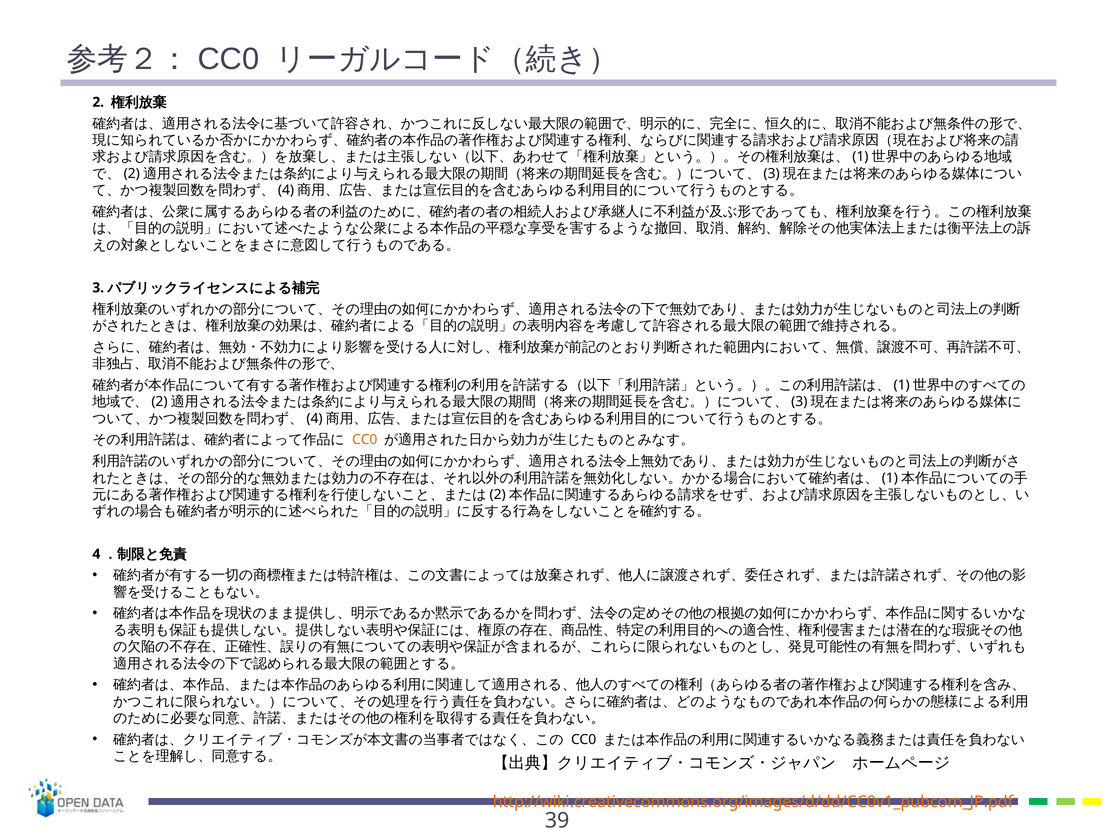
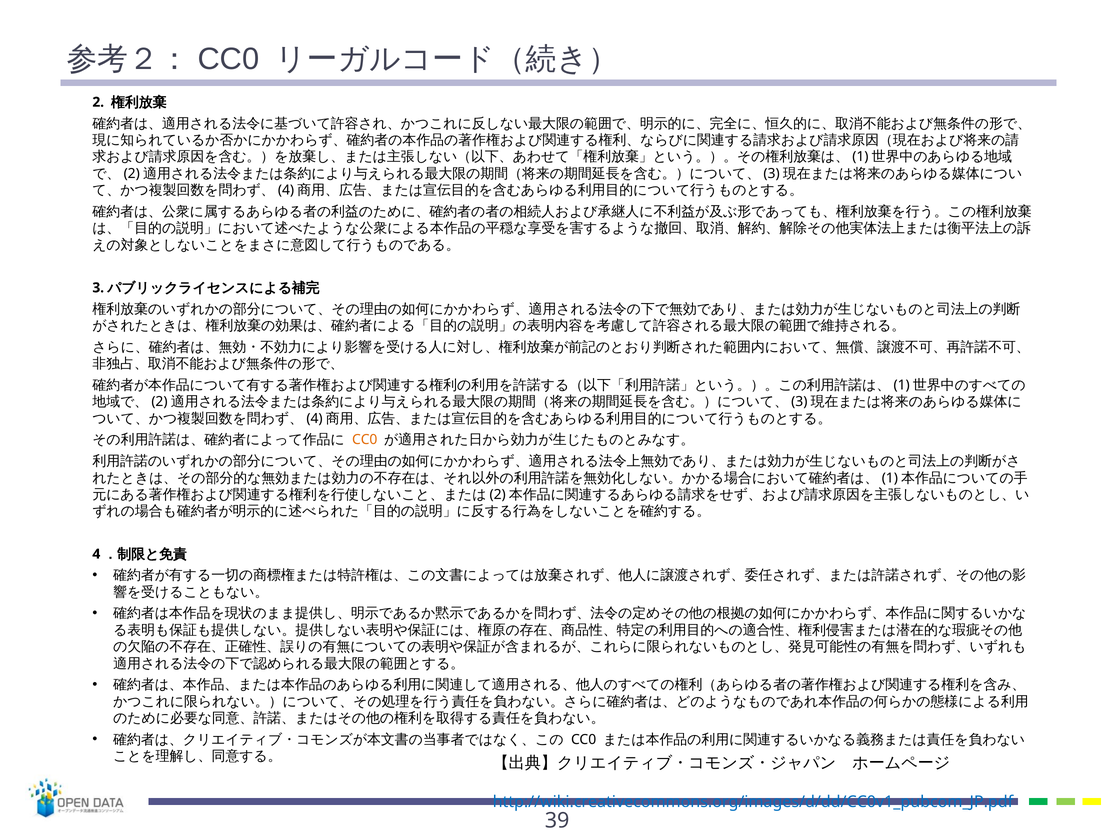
http://wiki.creativecommons.org/images/d/dd/CC0v1_pubcom_JP.pdf colour: orange -> blue (753, 801)
